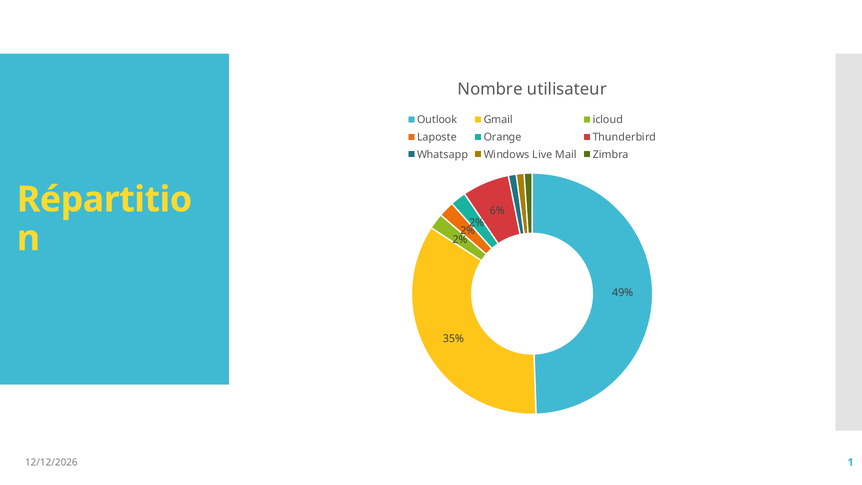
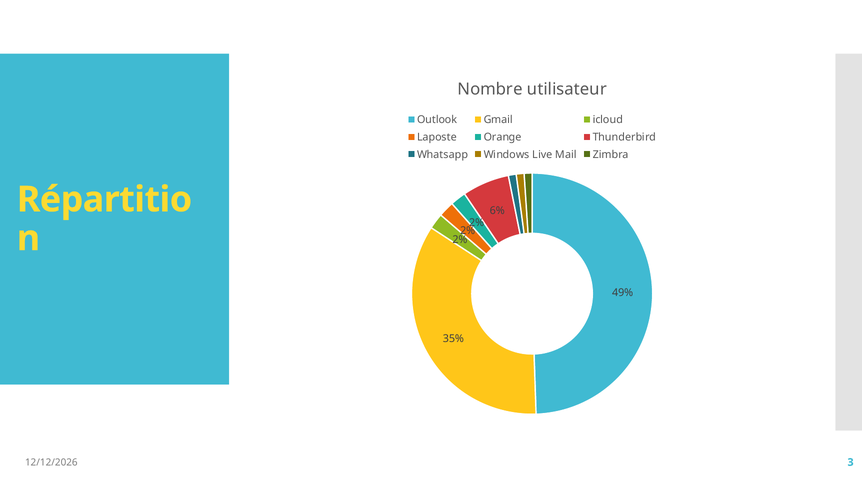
1: 1 -> 3 (851, 462)
